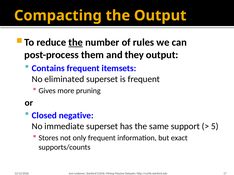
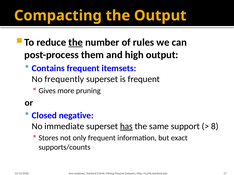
they: they -> high (134, 55)
eliminated: eliminated -> frequently (64, 79)
has underline: none -> present (126, 127)
5: 5 -> 8 (215, 127)
